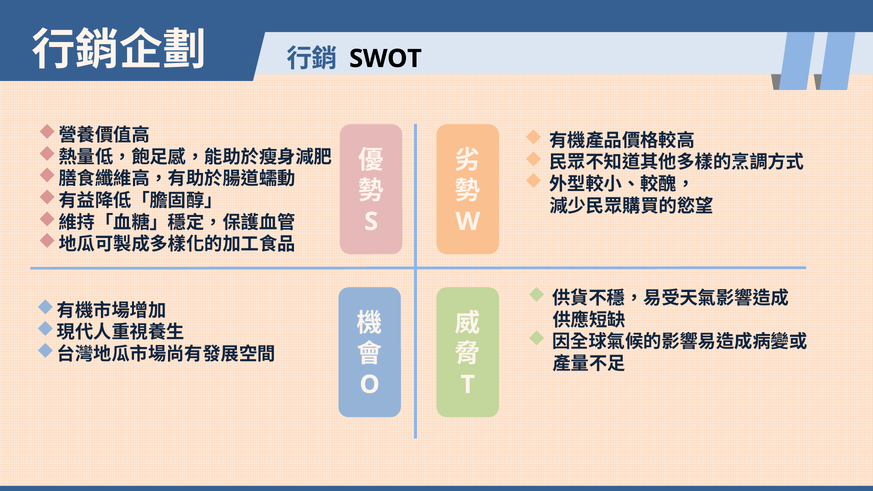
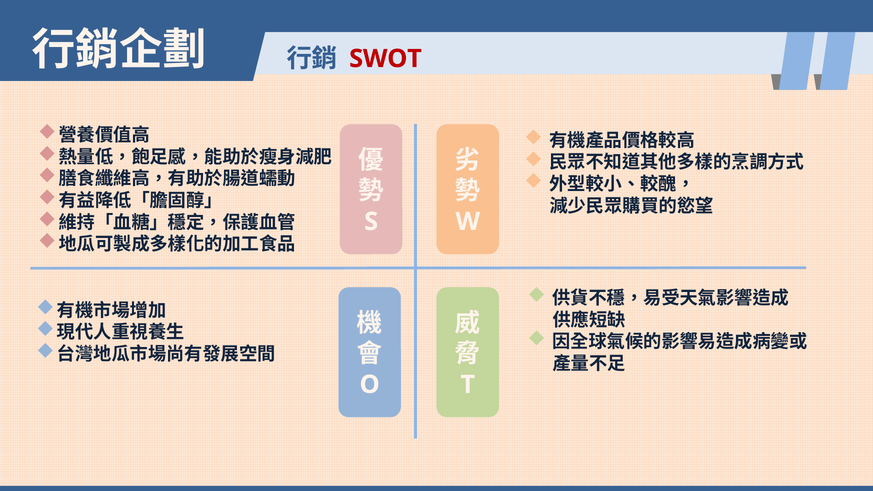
SWOT colour: black -> red (385, 59)
